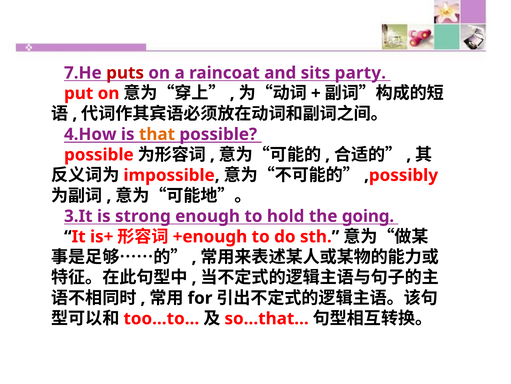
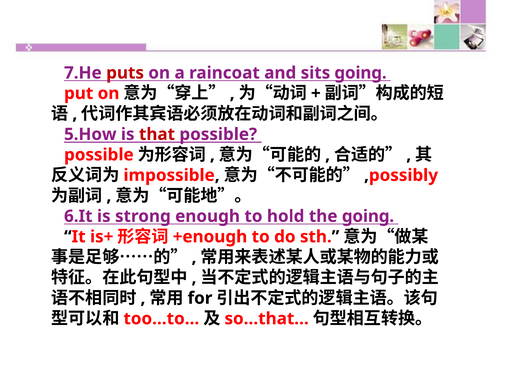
sits party: party -> going (360, 73)
4.How: 4.How -> 5.How (90, 134)
that colour: orange -> red (157, 134)
3.It: 3.It -> 6.It (78, 216)
